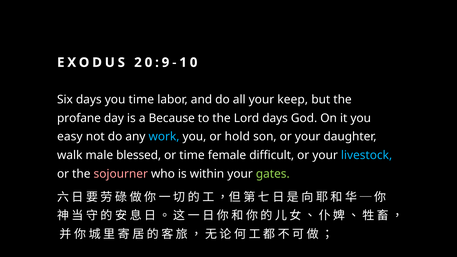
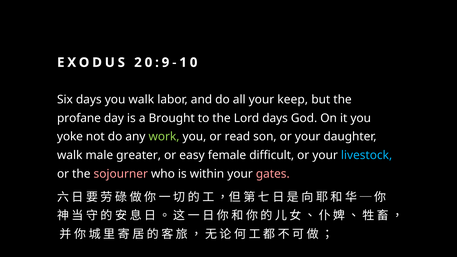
you time: time -> walk (141, 100)
Because: Because -> Brought (172, 118)
easy: easy -> yoke (70, 137)
work colour: light blue -> light green (164, 137)
hold: hold -> read (237, 137)
blessed: blessed -> greater (139, 155)
or time: time -> easy (192, 155)
gates colour: light green -> pink (273, 174)
